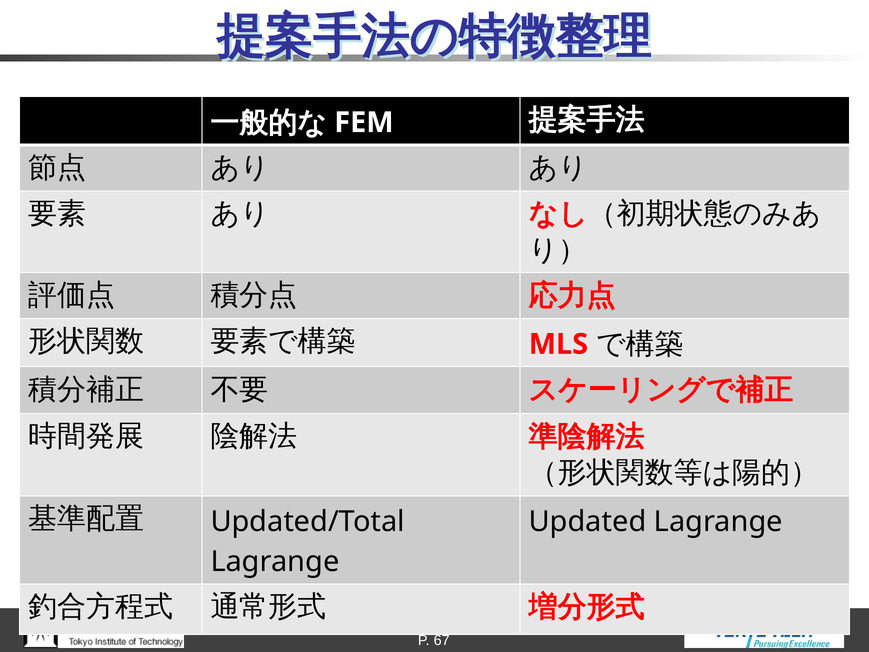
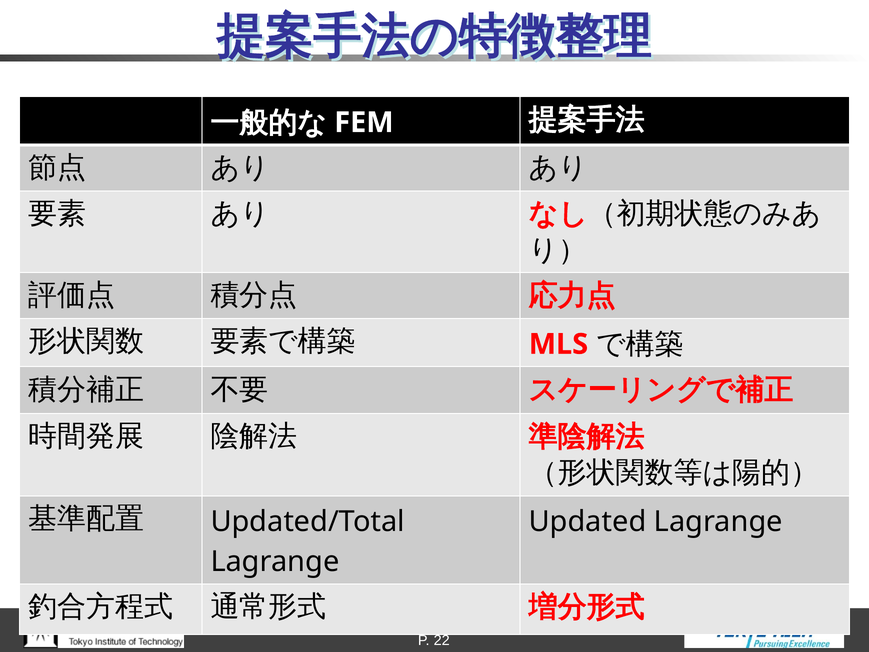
67: 67 -> 22 (442, 640)
